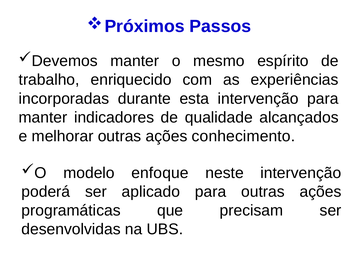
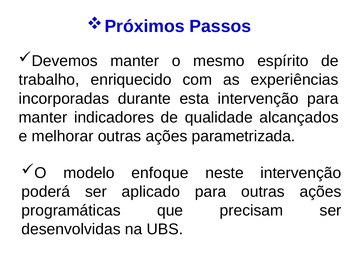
conhecimento: conhecimento -> parametrizada (244, 136)
